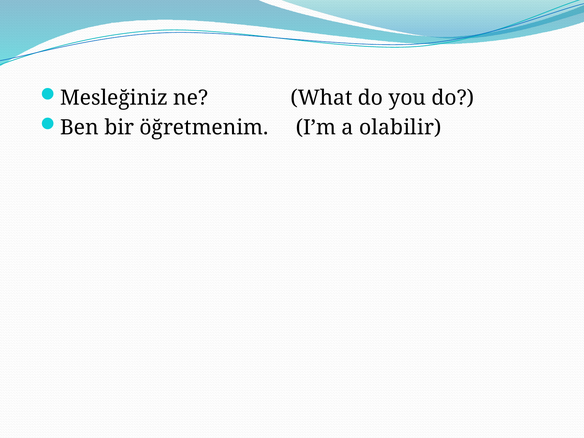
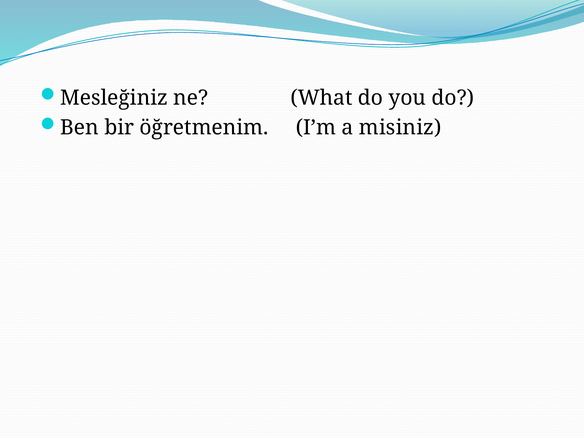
olabilir: olabilir -> misiniz (400, 128)
